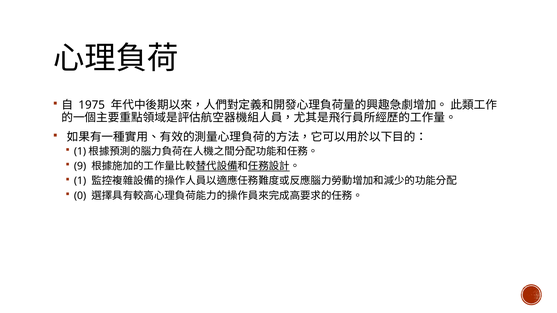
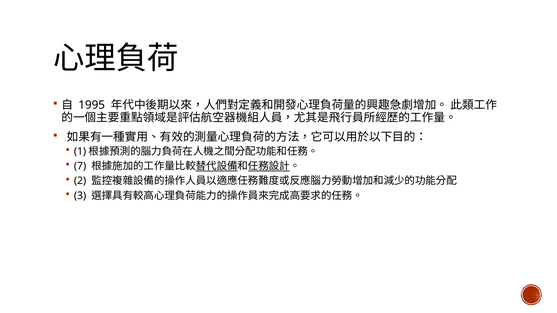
1975: 1975 -> 1995 (92, 105)
9: 9 -> 7 (80, 166)
1: 1 -> 2 (80, 181)
0: 0 -> 3 (80, 196)
